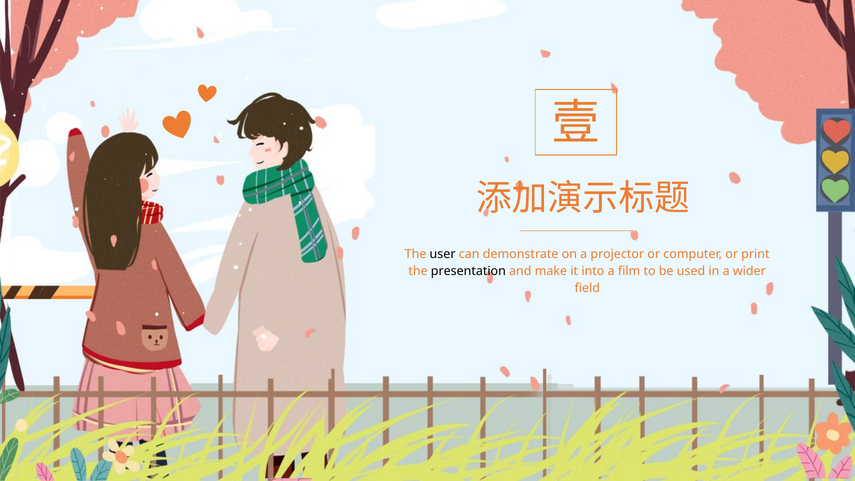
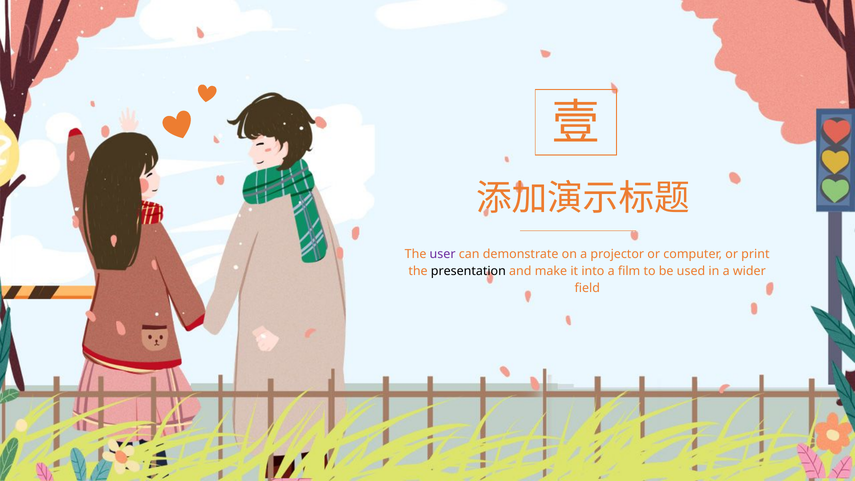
user colour: black -> purple (443, 254)
